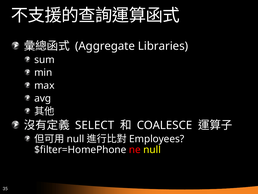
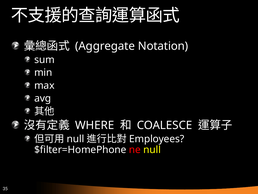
Libraries: Libraries -> Notation (163, 46)
SELECT: SELECT -> WHERE (95, 125)
